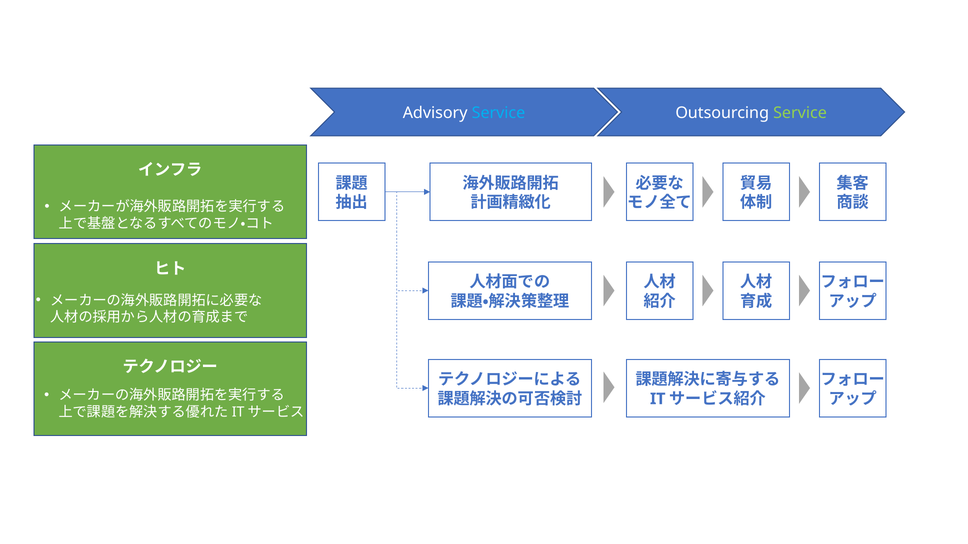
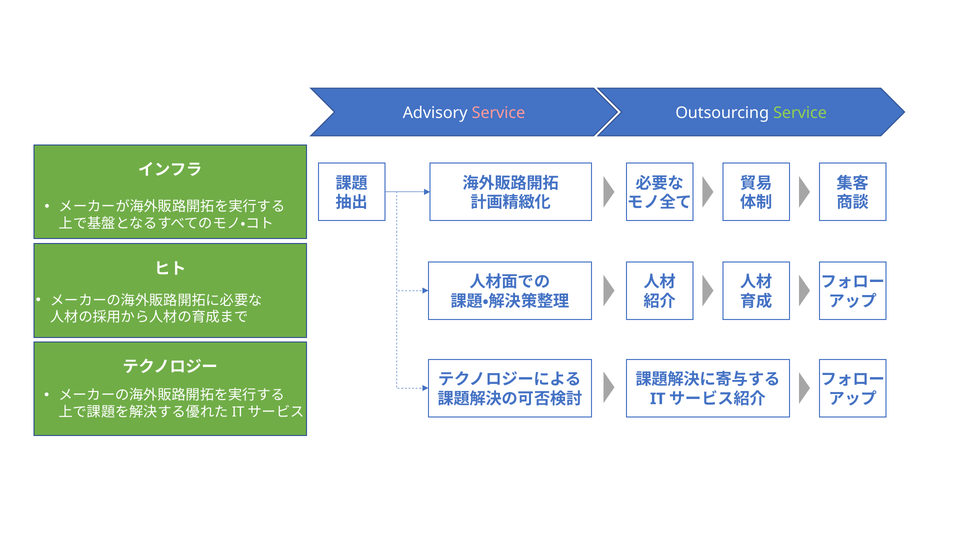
Service colour: light blue -> pink (498, 113)
